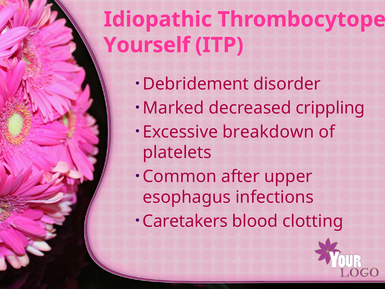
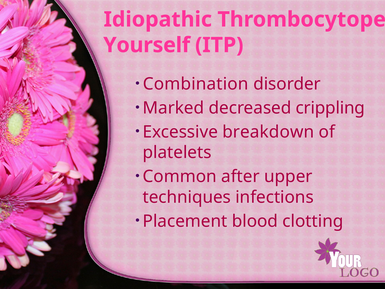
Debridement: Debridement -> Combination (196, 84)
esophagus: esophagus -> techniques (187, 197)
Caretakers: Caretakers -> Placement (185, 221)
